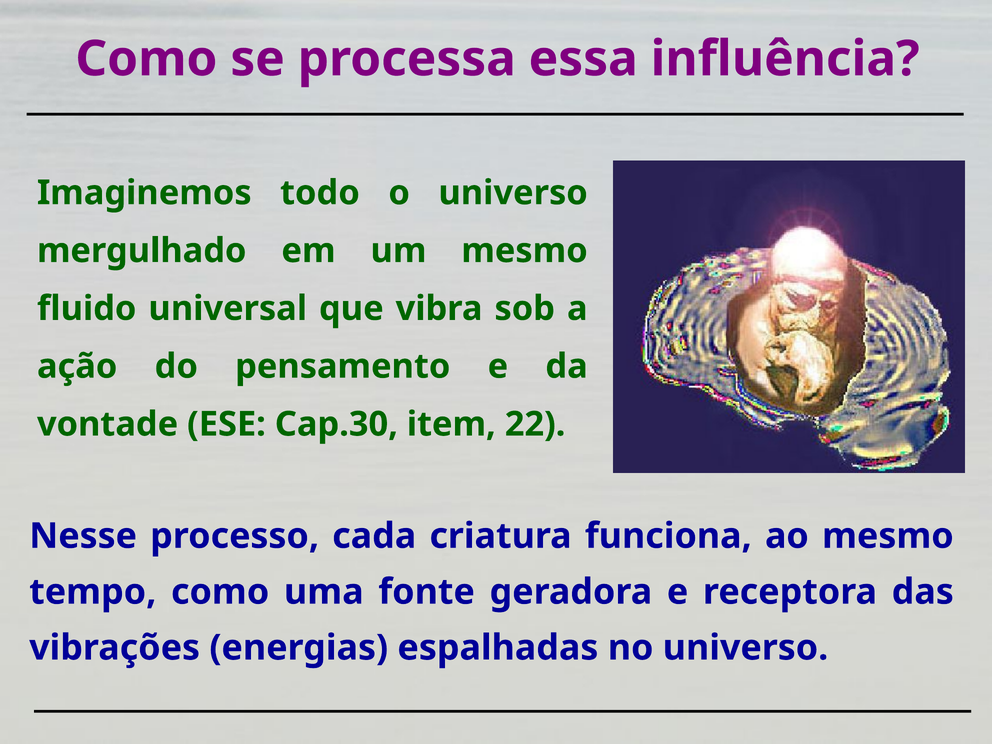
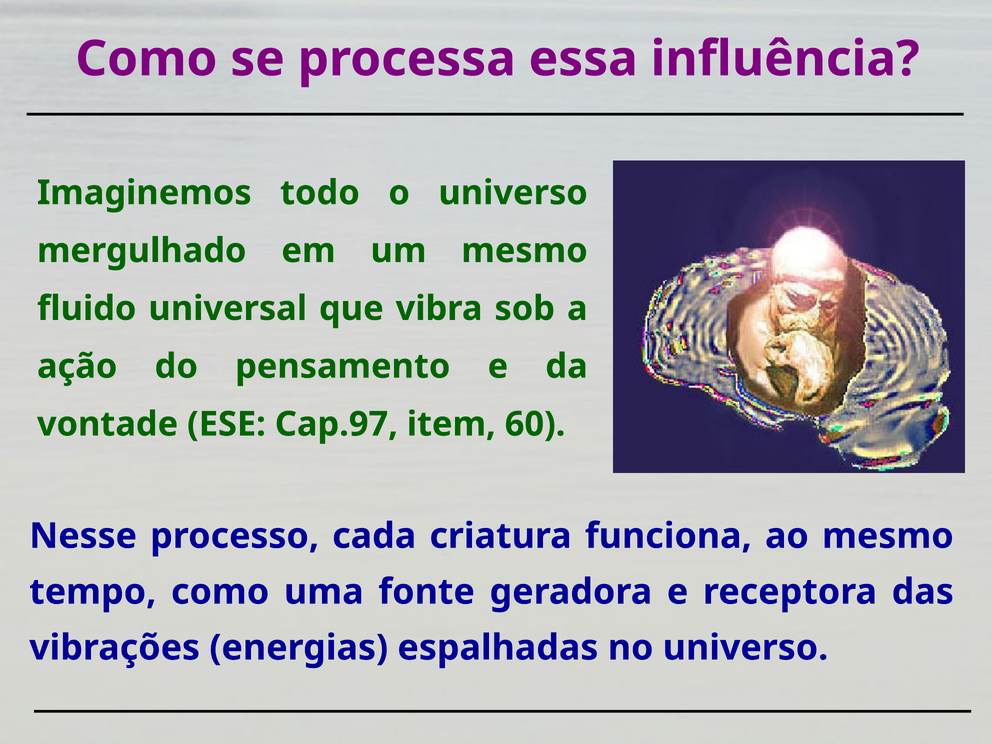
Cap.30: Cap.30 -> Cap.97 (336, 424)
22: 22 -> 60 (535, 424)
